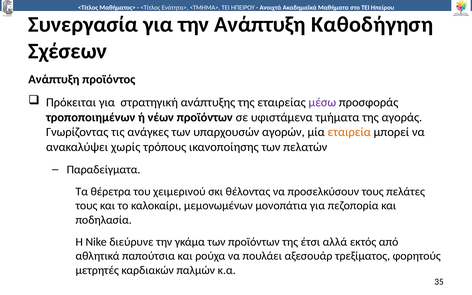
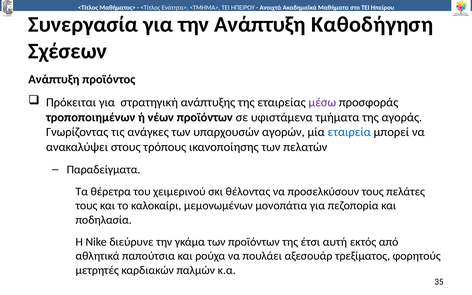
εταιρεία colour: orange -> blue (349, 132)
χωρίς: χωρίς -> στους (126, 147)
αλλά: αλλά -> αυτή (335, 242)
